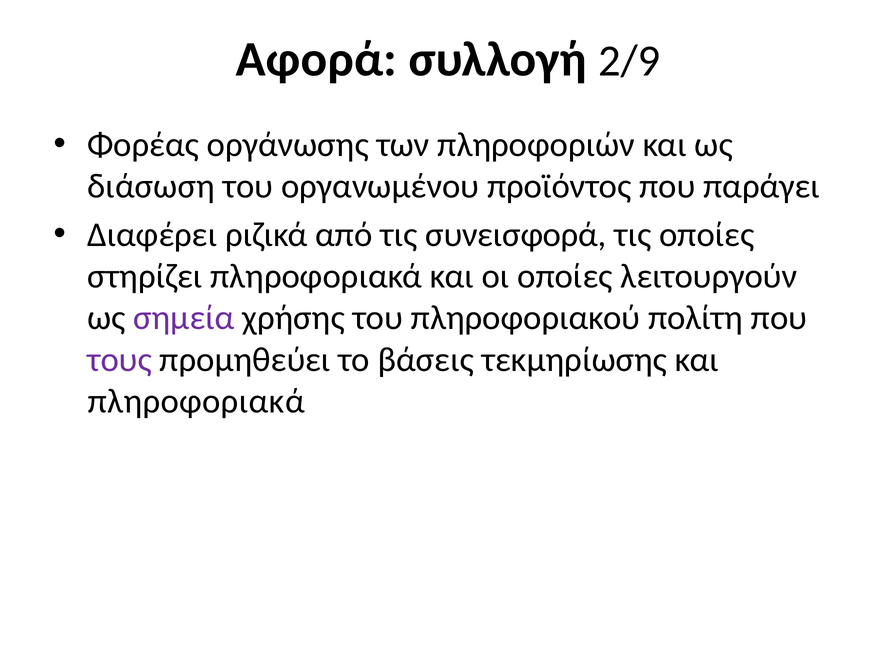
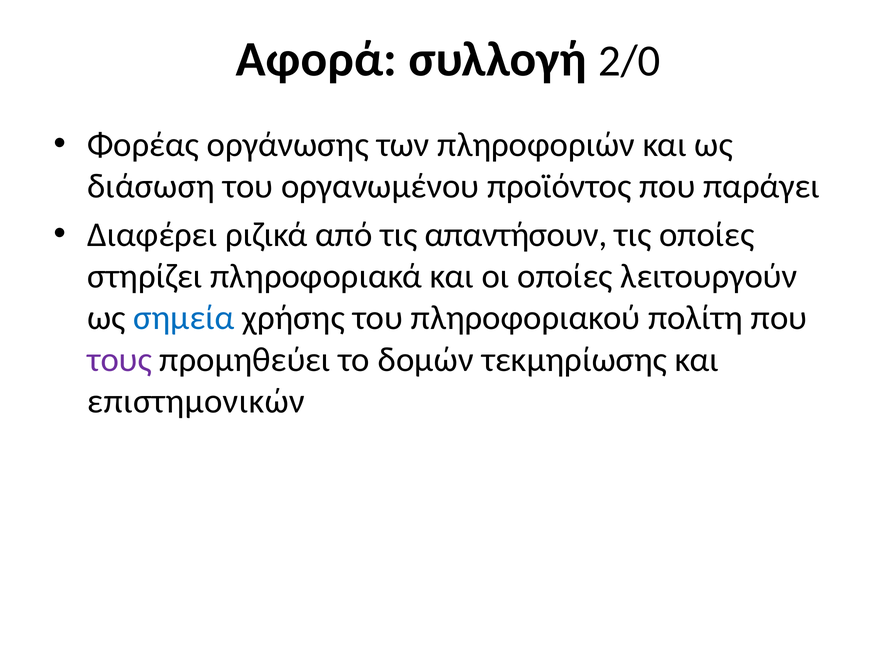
2/9: 2/9 -> 2/0 (629, 61)
συνεισφορά: συνεισφορά -> απαντήσουν (516, 235)
σημεία colour: purple -> blue (184, 318)
βάσεις: βάσεις -> δομών (426, 360)
πληροφοριακά: πληροφοριακά -> επιστημονικών (196, 401)
